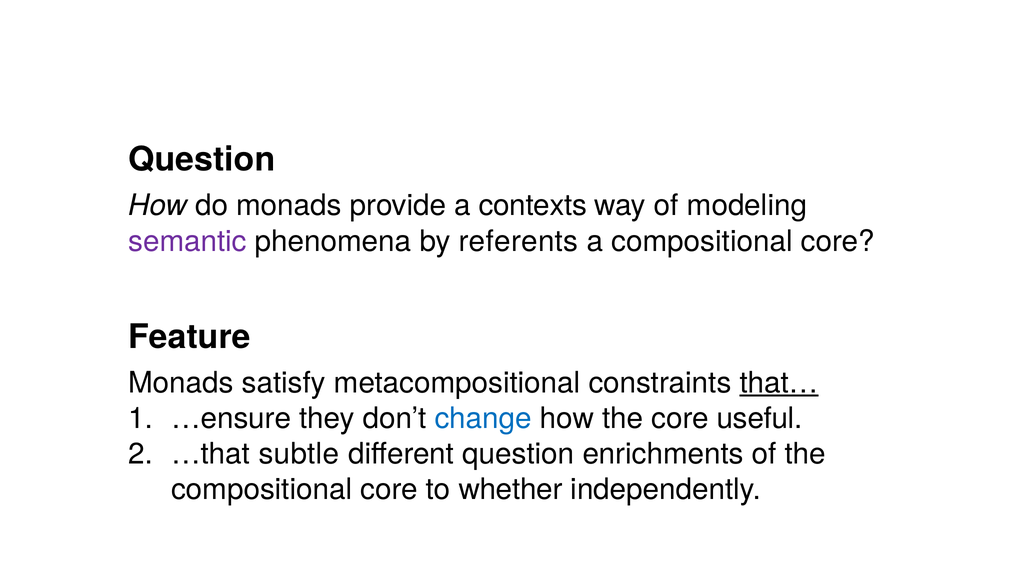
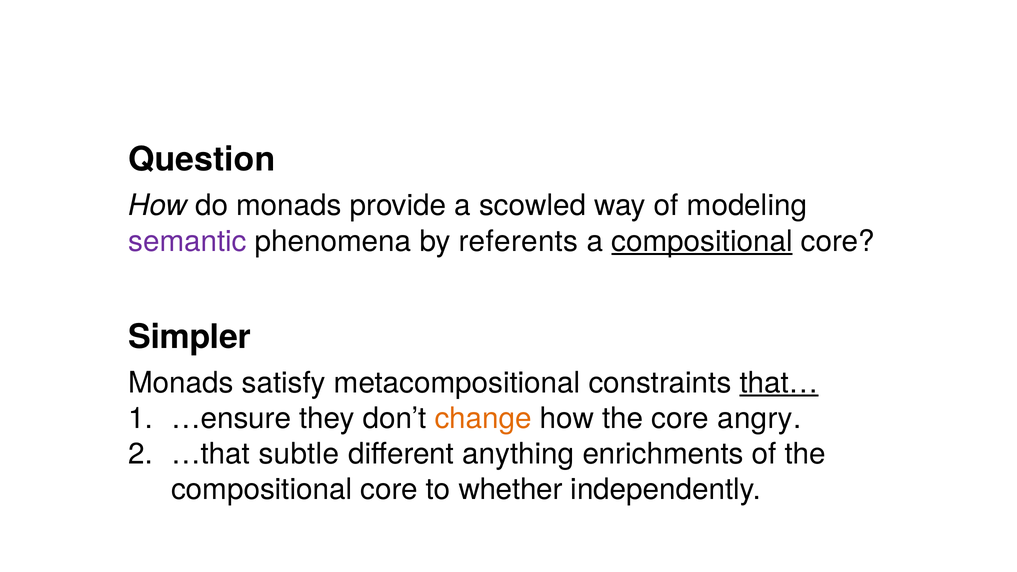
contexts: contexts -> scowled (533, 206)
compositional underline: none -> present (702, 241)
Feature: Feature -> Simpler (190, 337)
change colour: blue -> orange (483, 418)
useful: useful -> angry (759, 418)
different question: question -> anything (518, 454)
